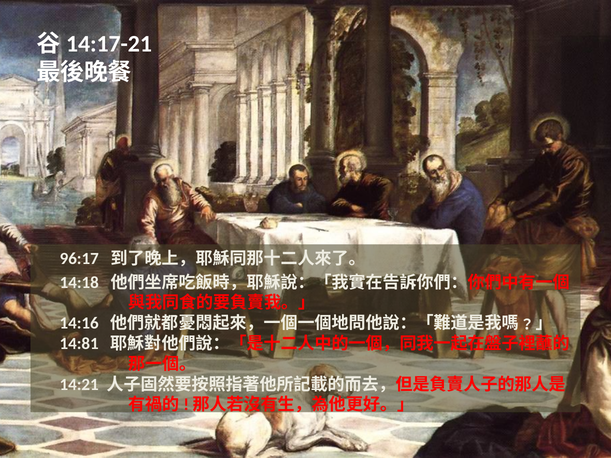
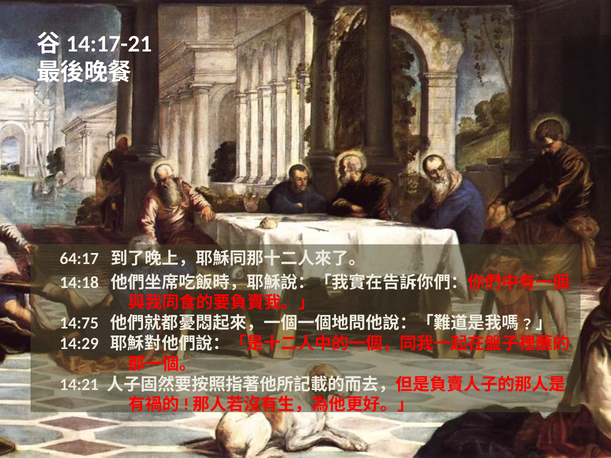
96:17: 96:17 -> 64:17 (79, 259)
14:16: 14:16 -> 14:75 (79, 323)
14:81: 14:81 -> 14:29 (79, 344)
